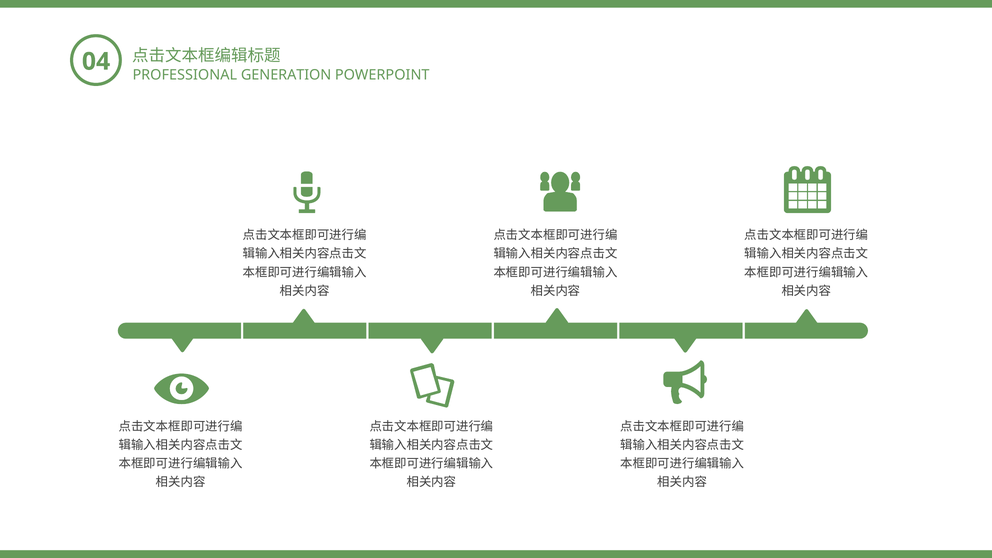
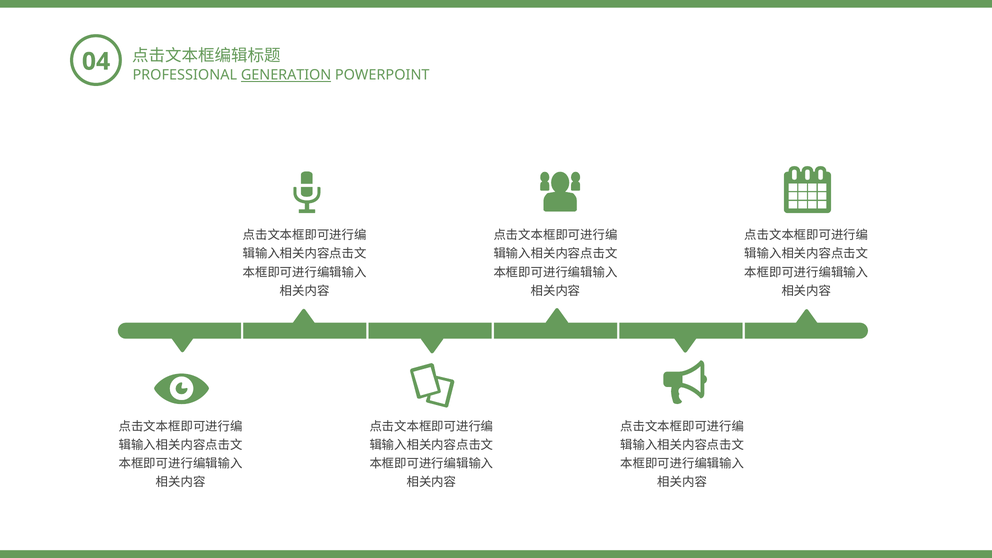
GENERATION underline: none -> present (286, 75)
